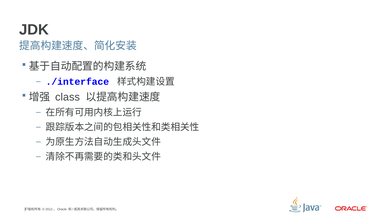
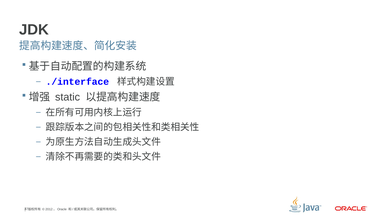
class: class -> static (68, 97)
